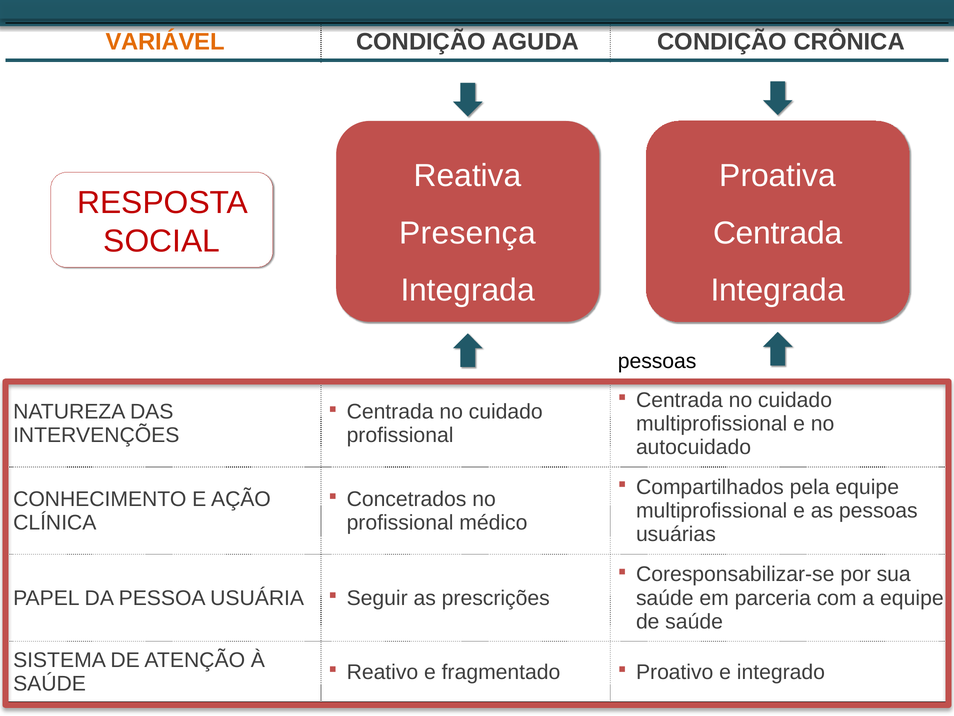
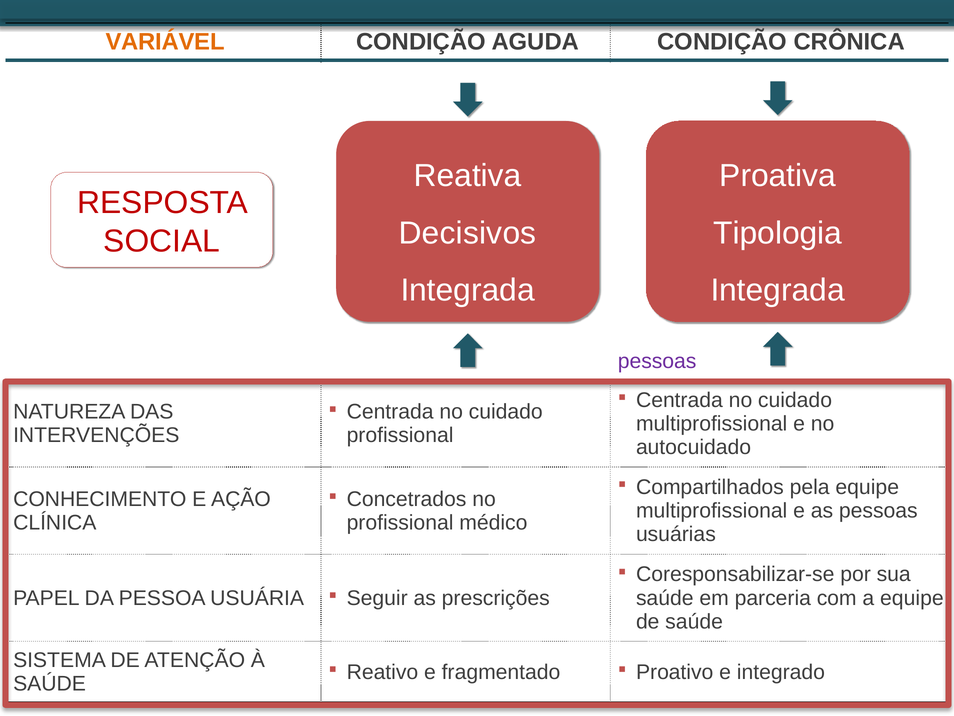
Presença: Presença -> Decisivos (468, 233)
Centrada: Centrada -> Tipologia (778, 233)
pessoas colour: black -> purple (657, 361)
